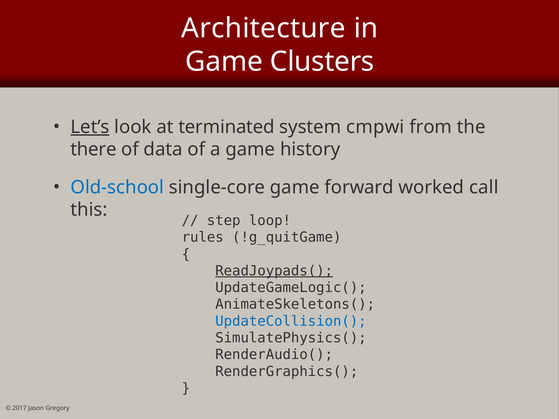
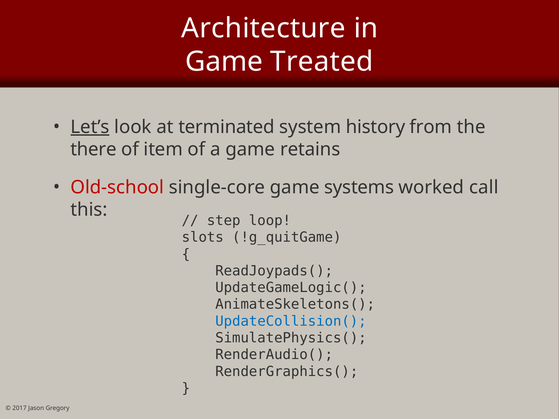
Clusters: Clusters -> Treated (322, 62)
cmpwi: cmpwi -> history (376, 127)
data: data -> item (163, 149)
history: history -> retains (310, 149)
Old-school colour: blue -> red (117, 187)
forward: forward -> systems (359, 187)
rules: rules -> slots (203, 237)
ReadJoypads( underline: present -> none (274, 271)
